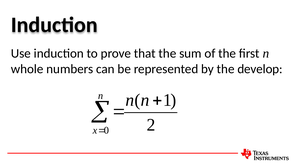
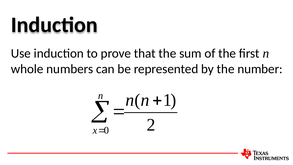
develop: develop -> number (260, 69)
